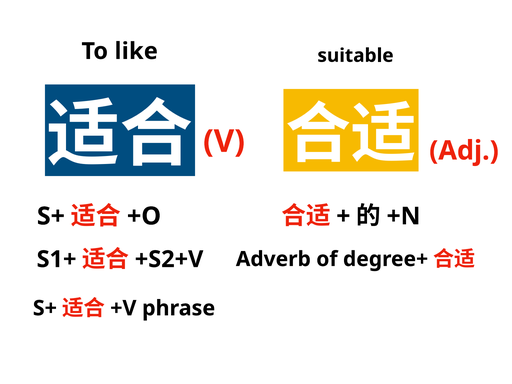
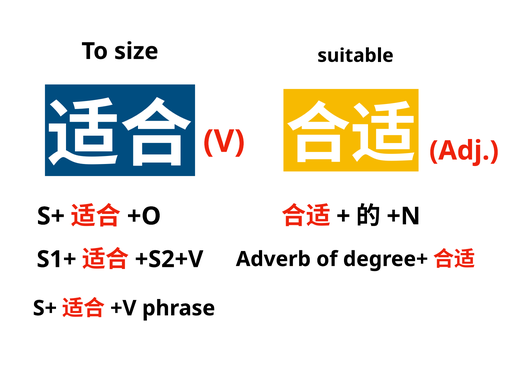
like: like -> size (136, 51)
